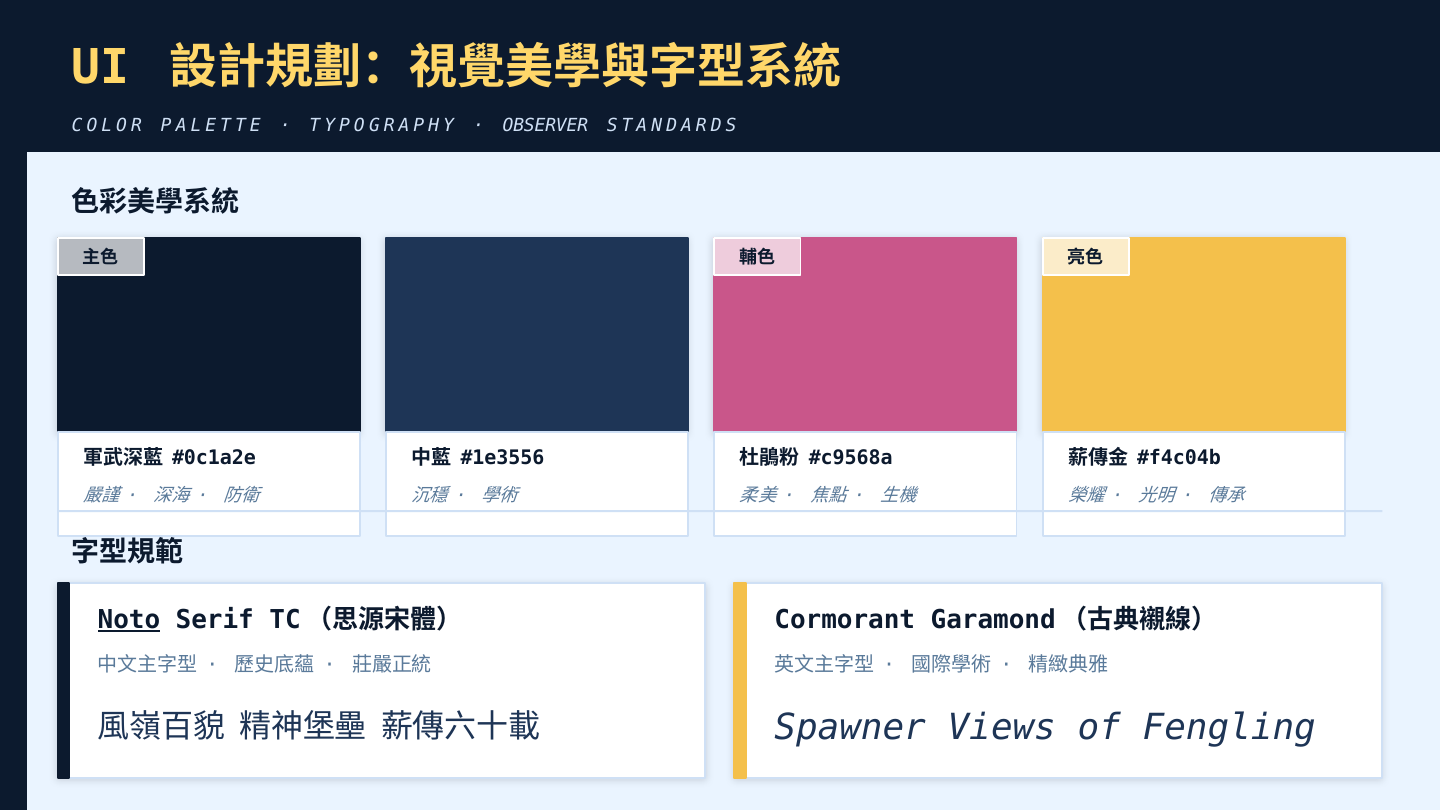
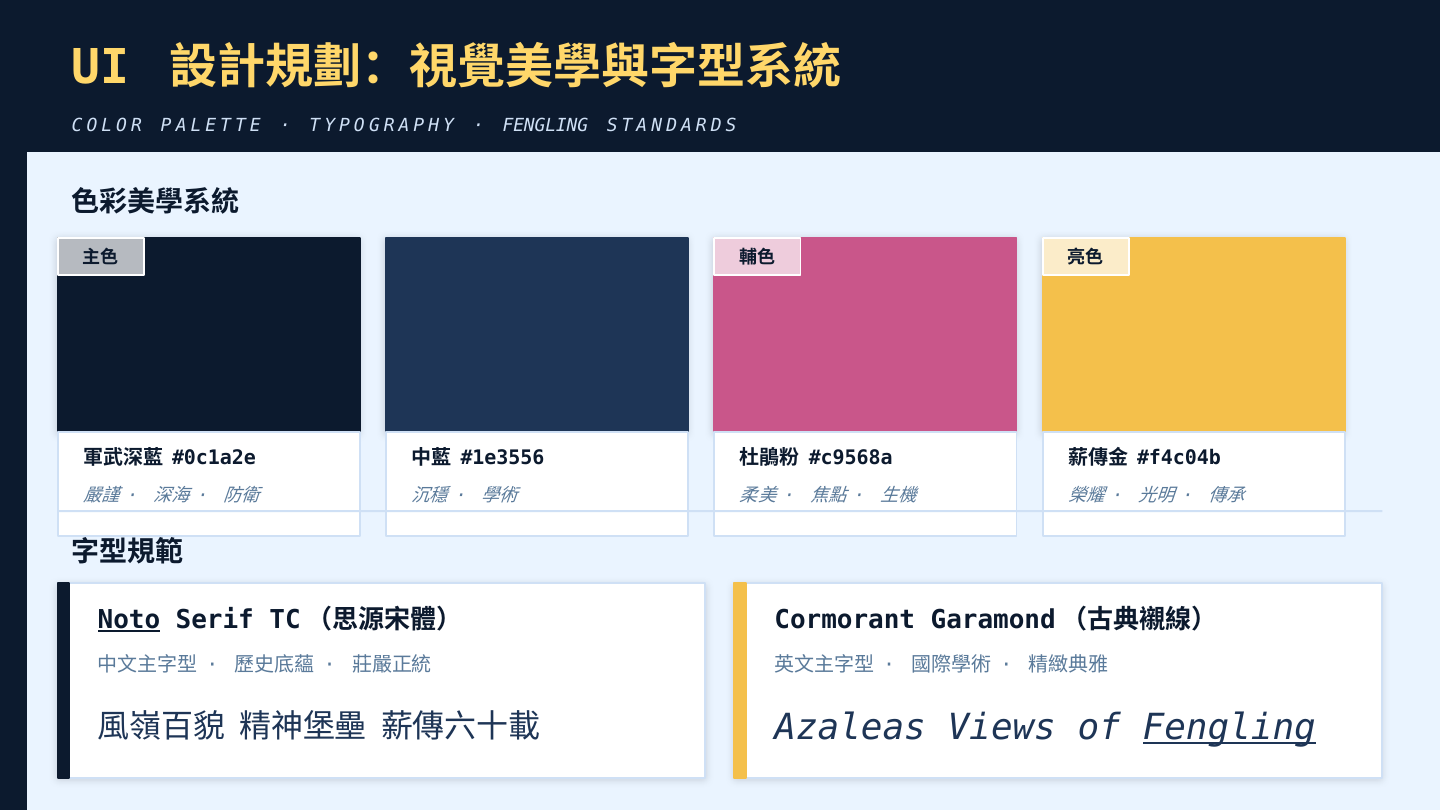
OBSERVER: OBSERVER -> FENGLING (545, 125)
Spawner: Spawner -> Azaleas (850, 728)
Fengling underline: none -> present (1229, 728)
